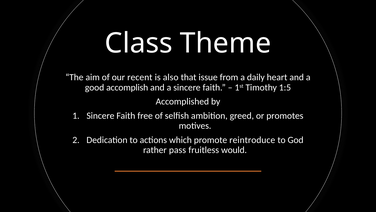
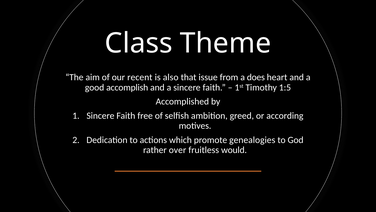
daily: daily -> does (256, 77)
promotes: promotes -> according (285, 115)
reintroduce: reintroduce -> genealogies (252, 140)
pass: pass -> over (178, 150)
